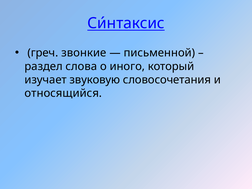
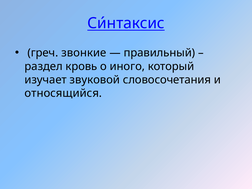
письменной: письменной -> правильный (159, 53)
слова: слова -> кровь (81, 66)
звуковую: звуковую -> звуковой (95, 80)
